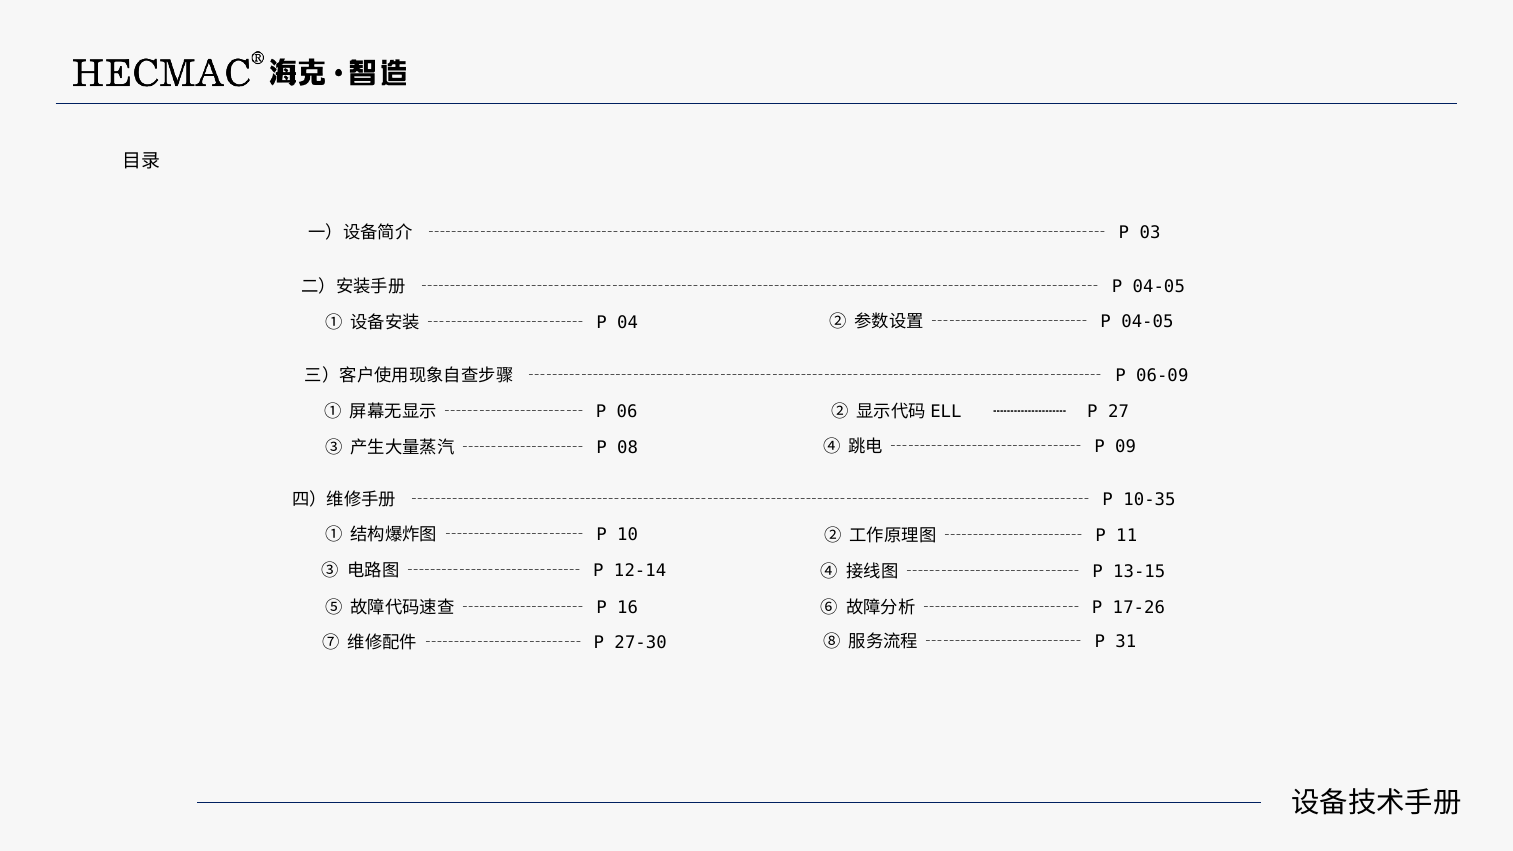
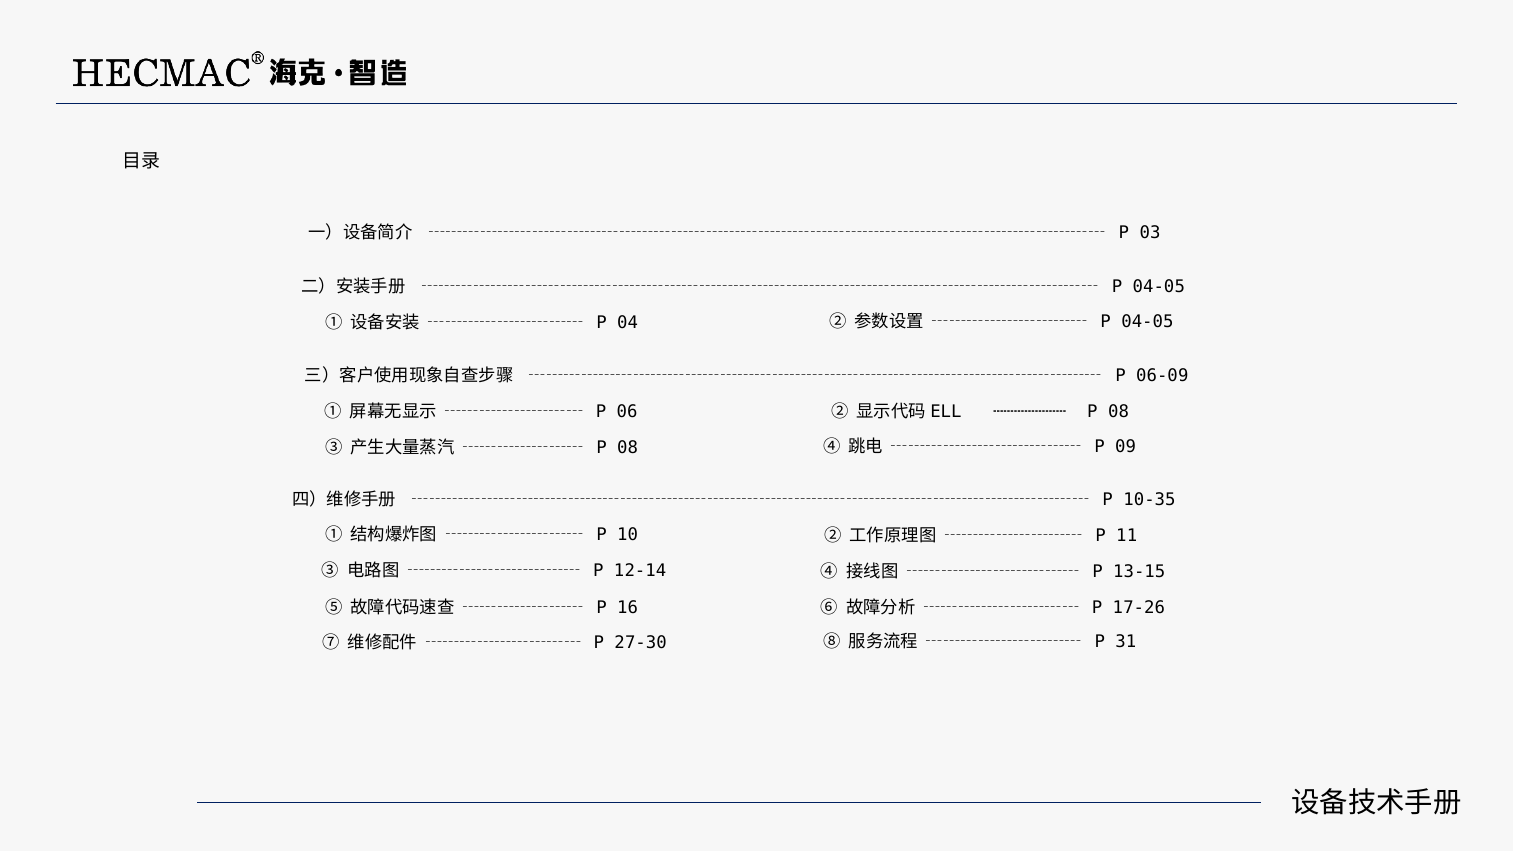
27: 27 -> 08 (1119, 412)
